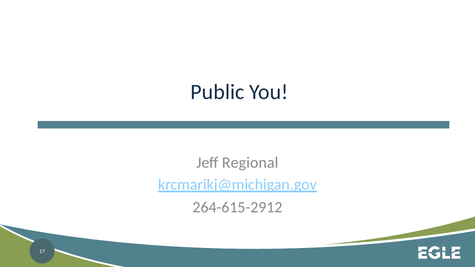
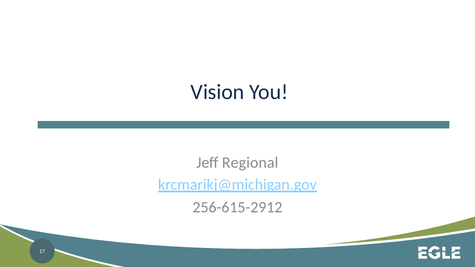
Public: Public -> Vision (218, 92)
264-615-2912: 264-615-2912 -> 256-615-2912 (237, 207)
